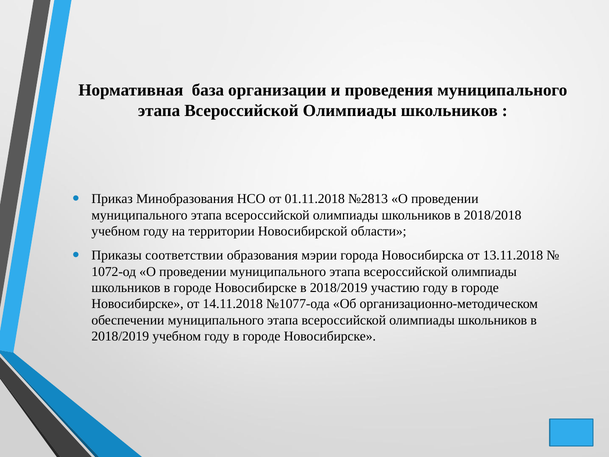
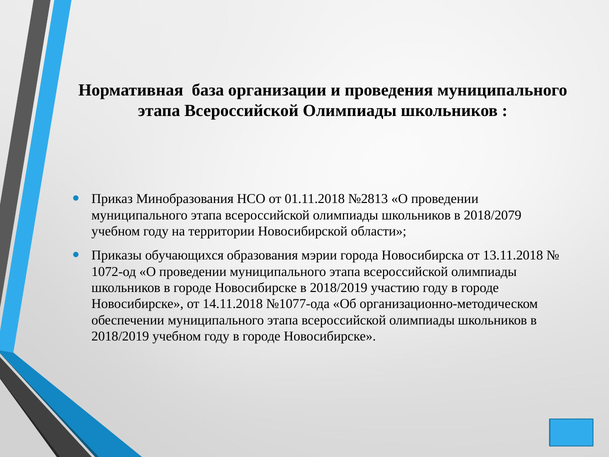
2018/2018: 2018/2018 -> 2018/2079 (493, 215)
соответствии: соответствии -> обучающихся (184, 255)
